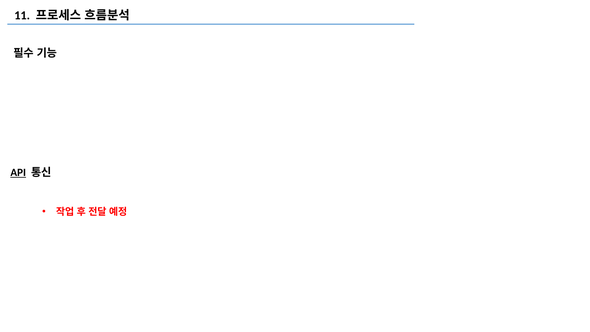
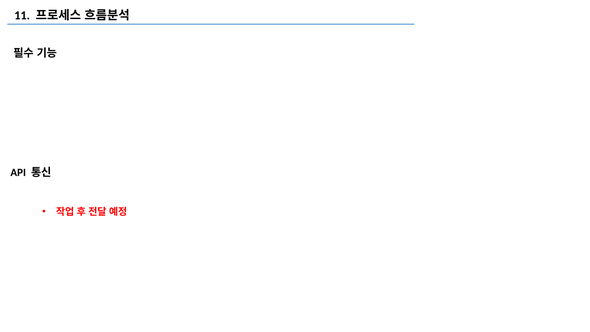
API underline: present -> none (18, 172)
